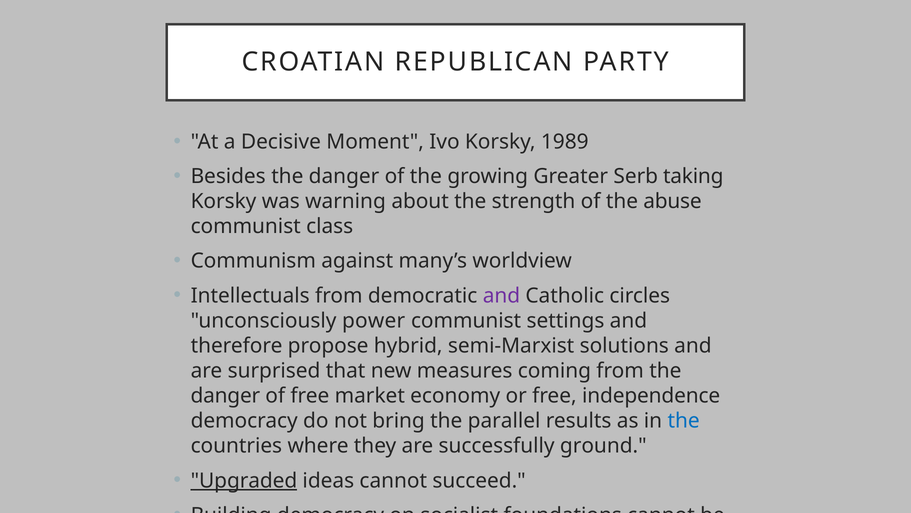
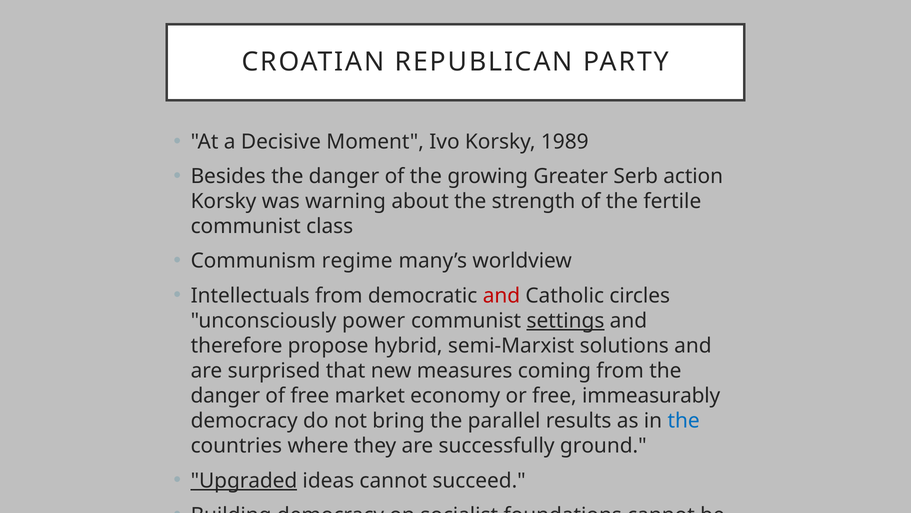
taking: taking -> action (693, 176)
abuse: abuse -> fertile (672, 201)
against: against -> regime (357, 261)
and colour: purple -> red (501, 295)
settings underline: none -> present (565, 320)
independence: independence -> immeasurably (651, 395)
